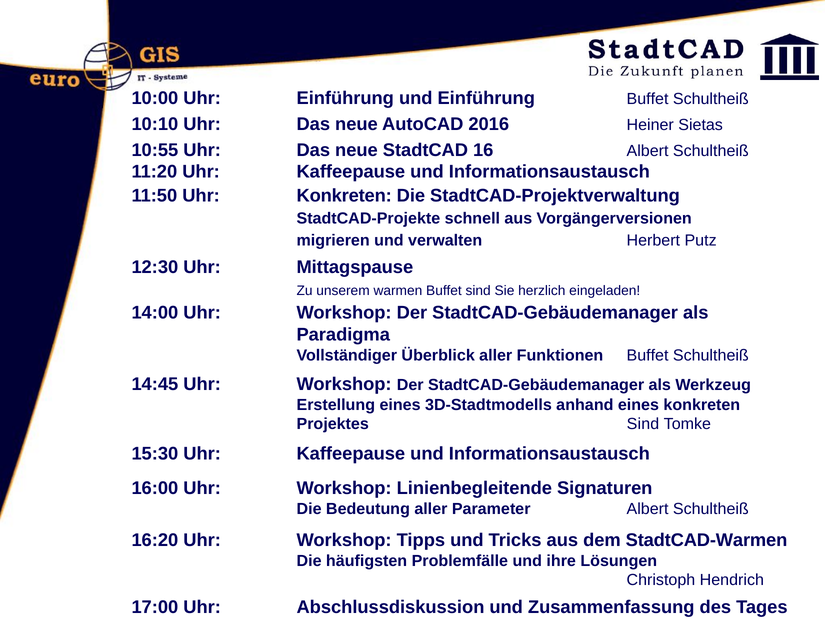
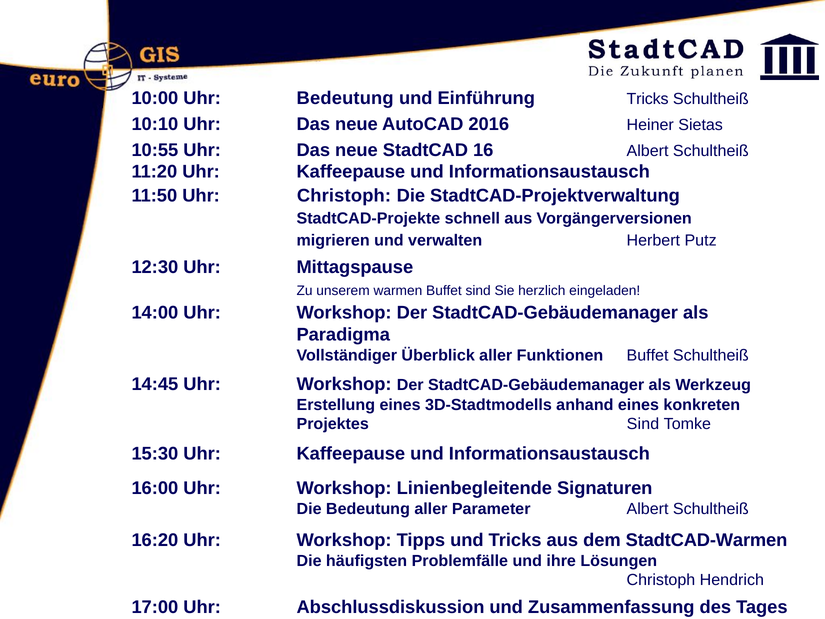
Uhr Einführung: Einführung -> Bedeutung (345, 98)
Einführung Buffet: Buffet -> Tricks (648, 99)
Uhr Konkreten: Konkreten -> Christoph (344, 196)
